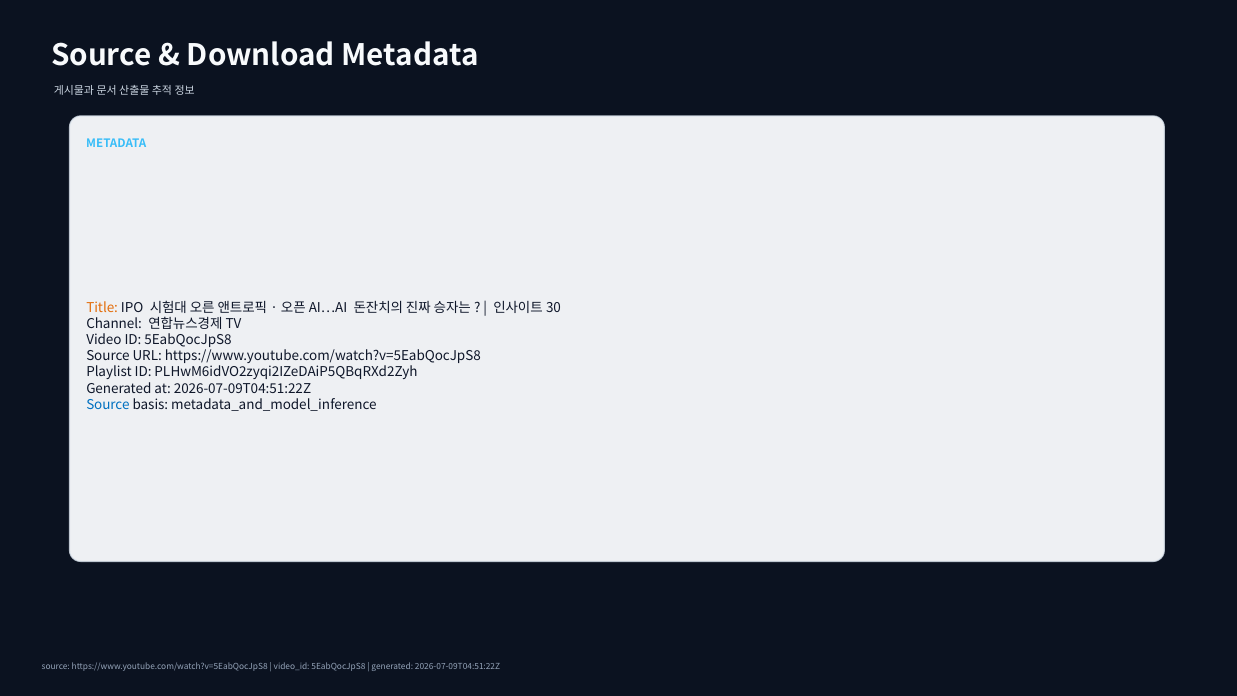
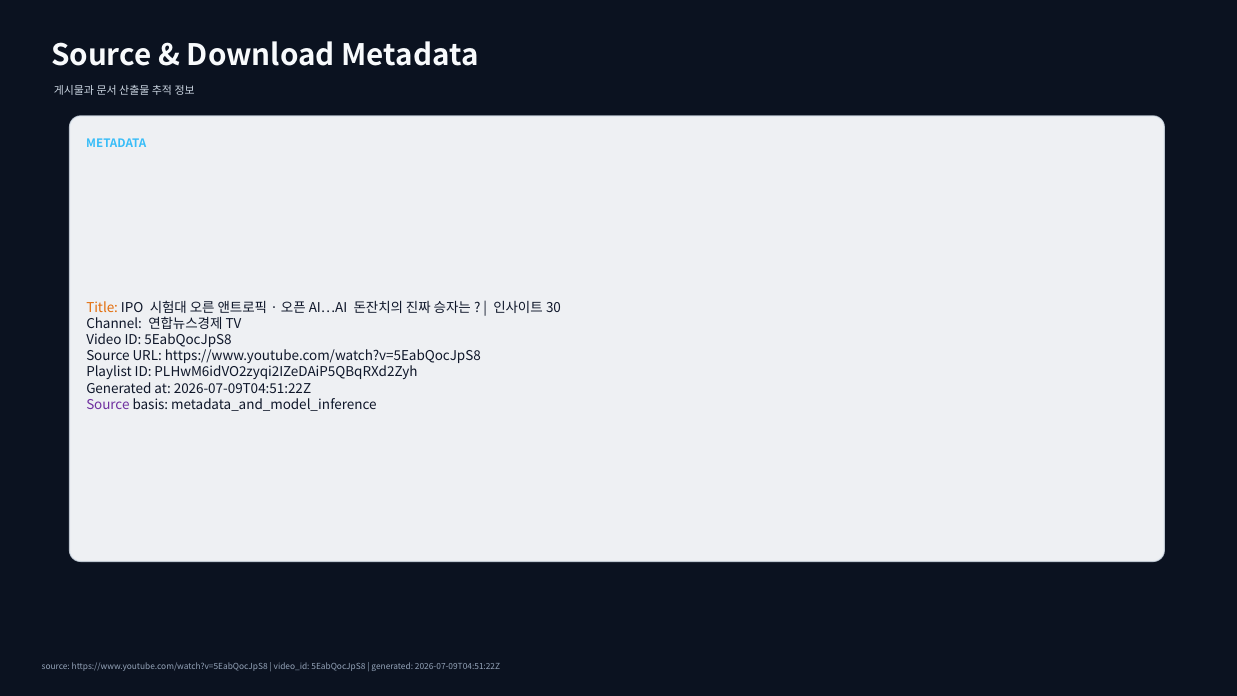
Source colour: blue -> purple (108, 405)
